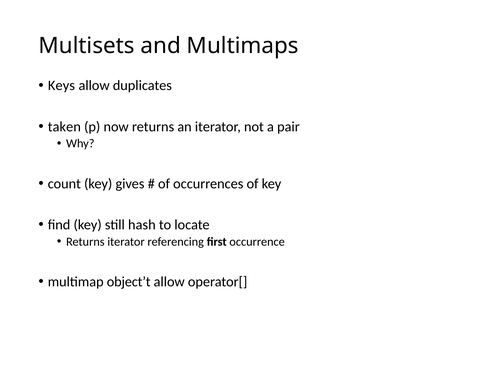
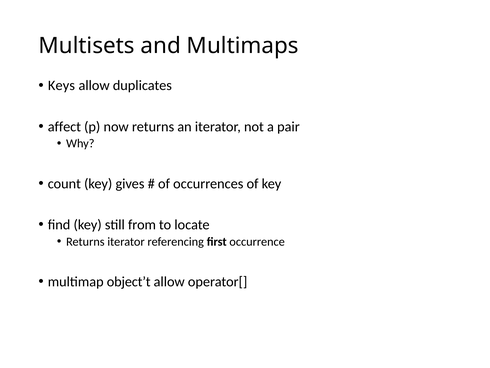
taken: taken -> affect (64, 127)
hash: hash -> from (142, 224)
